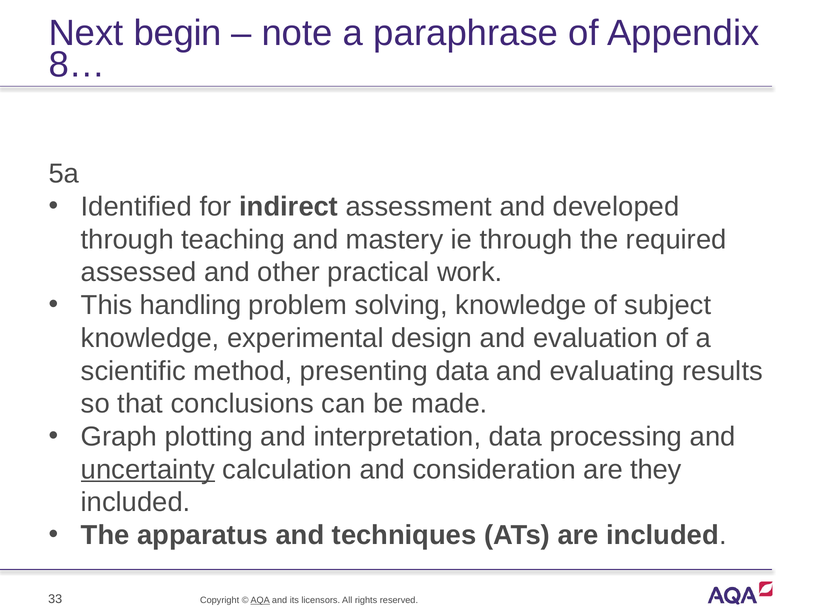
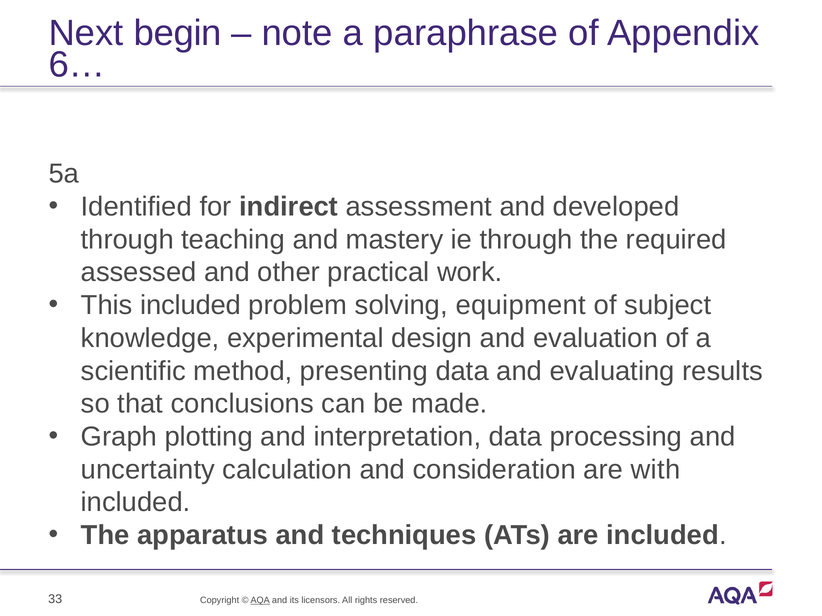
8…: 8… -> 6… (77, 65)
This handling: handling -> included (191, 306)
solving knowledge: knowledge -> equipment (521, 306)
uncertainty underline: present -> none (148, 470)
they: they -> with (656, 470)
